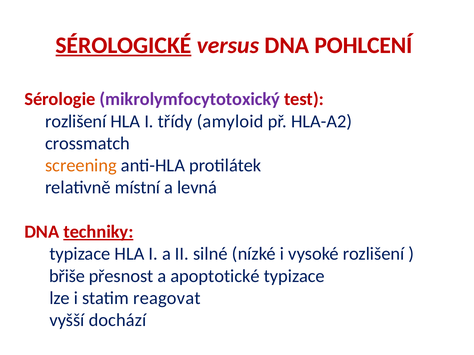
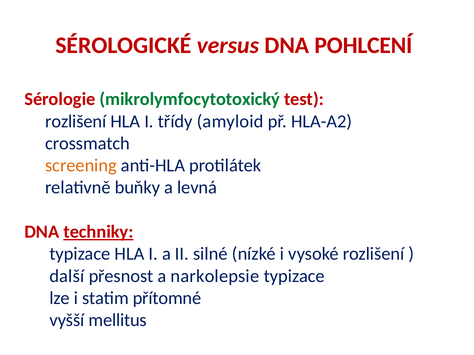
SÉROLOGICKÉ underline: present -> none (124, 45)
mikrolymfocytotoxický colour: purple -> green (190, 99)
místní: místní -> buňky (137, 188)
břiše: břiše -> další (67, 276)
apoptotické: apoptotické -> narkolepsie (215, 276)
reagovat: reagovat -> přítomné (167, 298)
dochází: dochází -> mellitus (118, 321)
